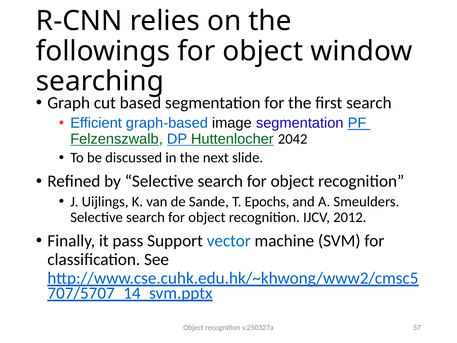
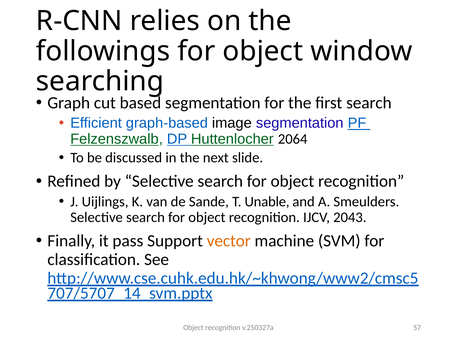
2042: 2042 -> 2064 (293, 139)
Epochs: Epochs -> Unable (267, 202)
2012: 2012 -> 2043 (350, 217)
vector colour: blue -> orange (229, 241)
